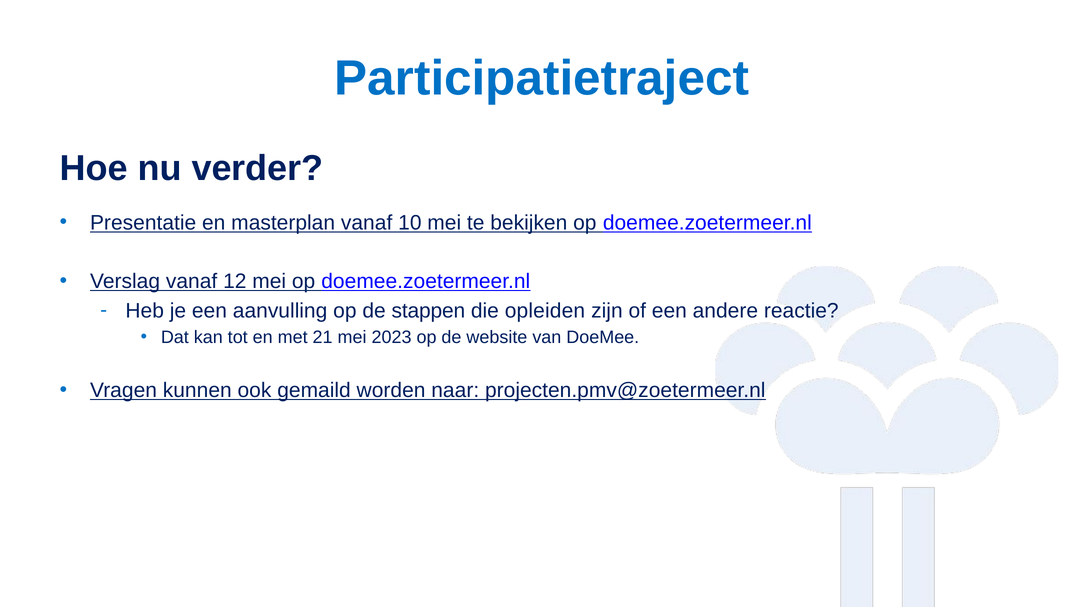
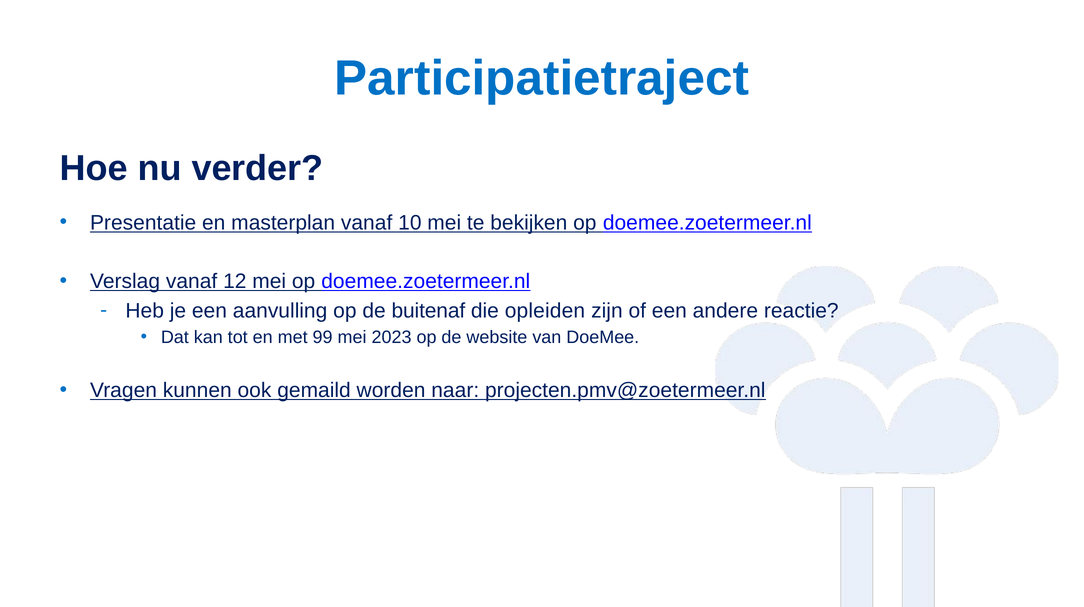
stappen: stappen -> buitenaf (428, 311)
21: 21 -> 99 (323, 338)
